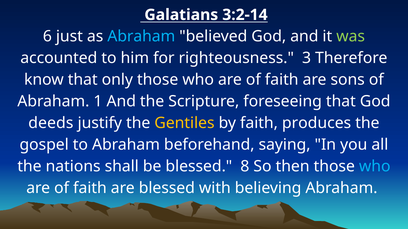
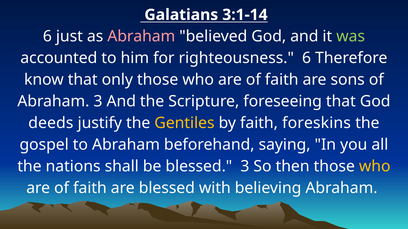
3:2-14: 3:2-14 -> 3:1-14 (245, 15)
Abraham colour: light blue -> pink (141, 37)
righteousness 3: 3 -> 6 (307, 58)
Abraham 1: 1 -> 3 (98, 102)
produces: produces -> foreskins (317, 123)
blessed 8: 8 -> 3 (245, 167)
who colour: light blue -> yellow (375, 167)
